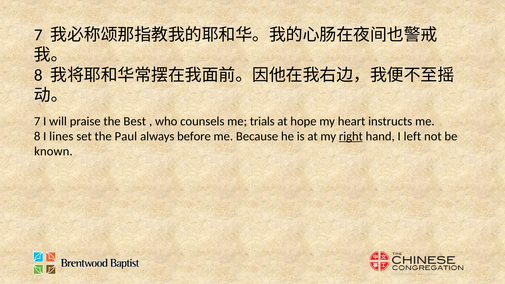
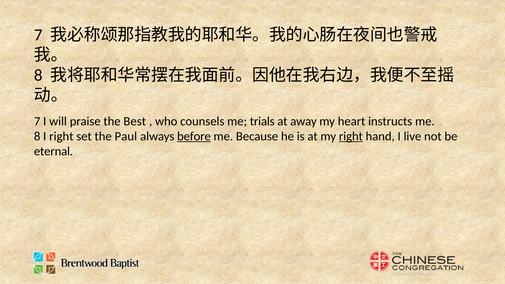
hope: hope -> away (304, 121)
I lines: lines -> right (61, 136)
before underline: none -> present (194, 136)
left: left -> live (412, 136)
known: known -> eternal (54, 152)
